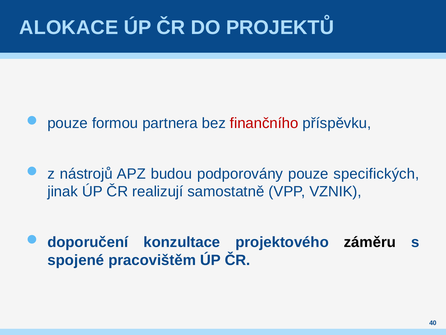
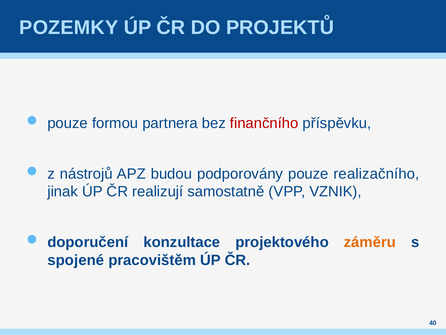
ALOKACE: ALOKACE -> POZEMKY (69, 28)
specifických: specifických -> realizačního (376, 174)
záměru colour: black -> orange (370, 242)
